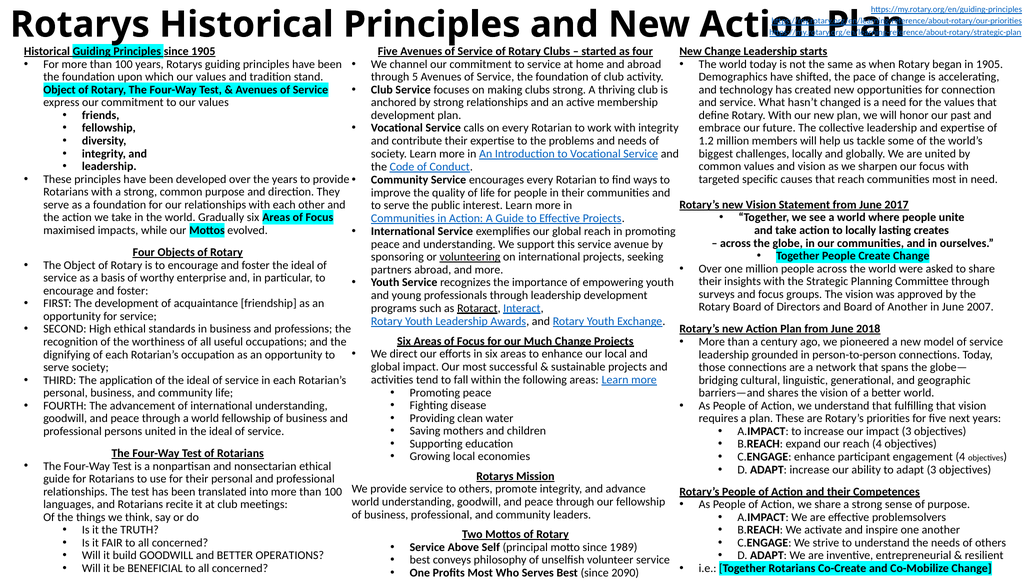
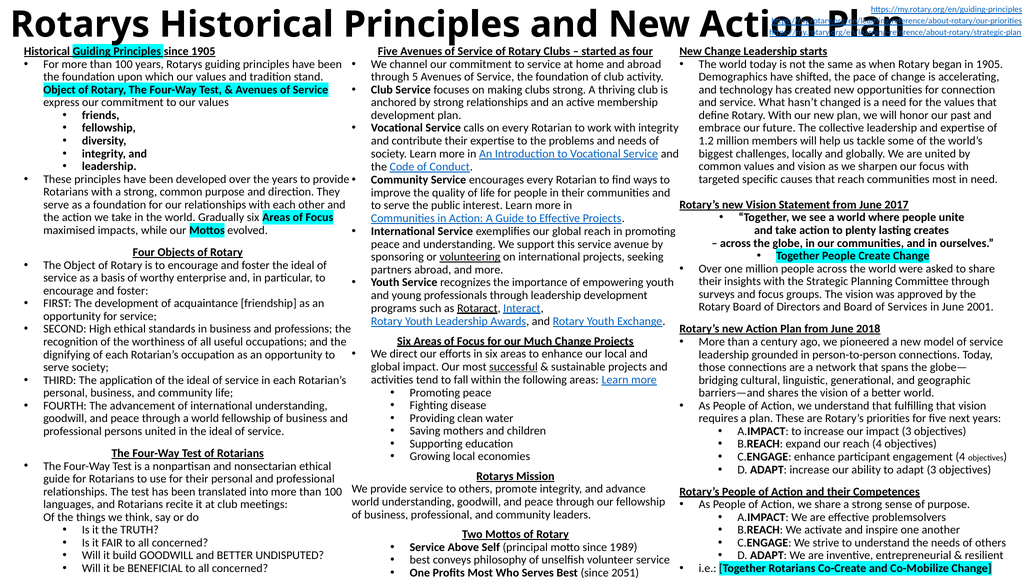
to locally: locally -> plenty (861, 230)
of Another: Another -> Services (907, 307)
2007: 2007 -> 2001 (980, 307)
successful underline: none -> present (513, 366)
OPERATIONS: OPERATIONS -> UNDISPUTED (290, 555)
2090: 2090 -> 2051 (625, 572)
